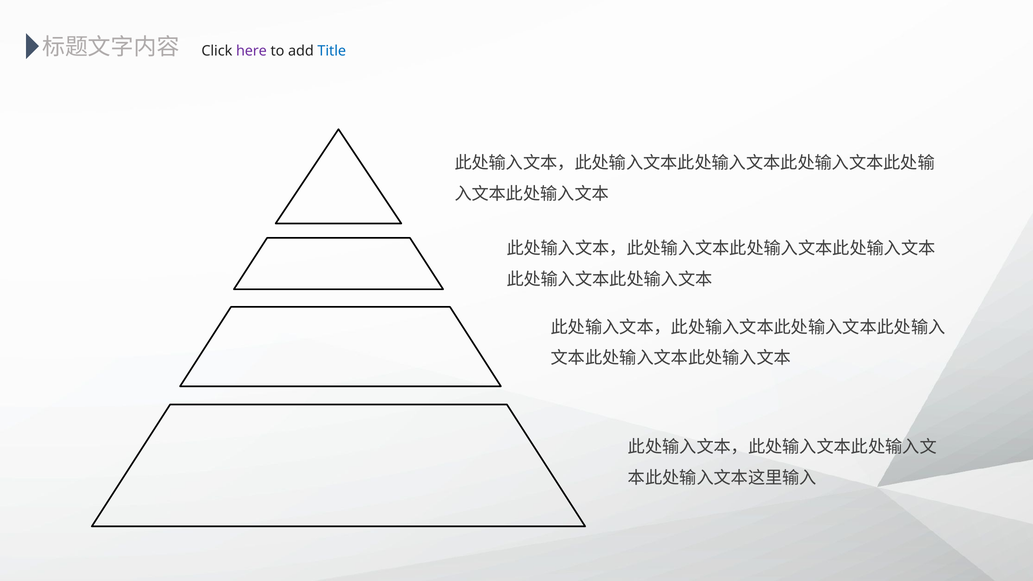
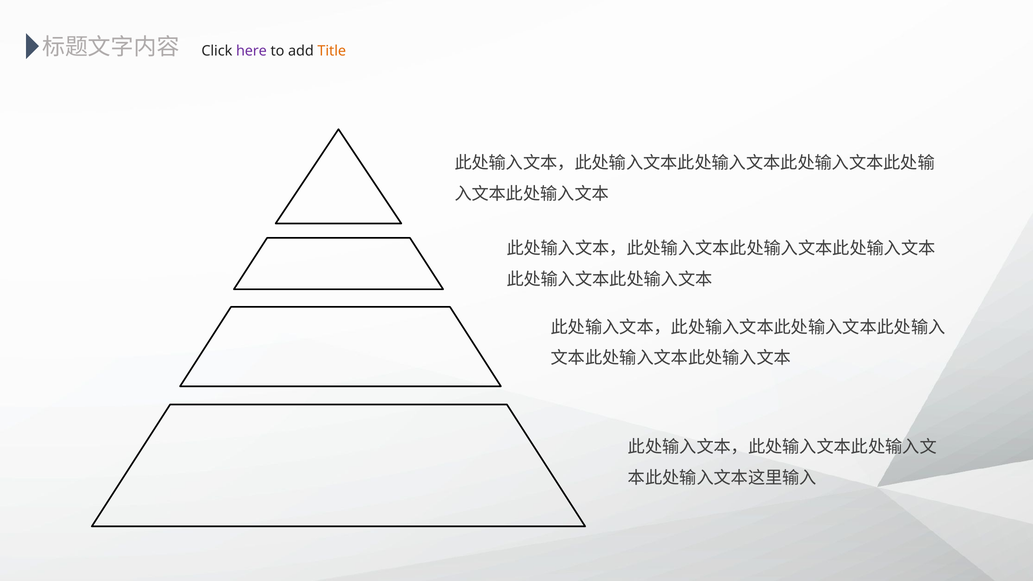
Title colour: blue -> orange (332, 51)
